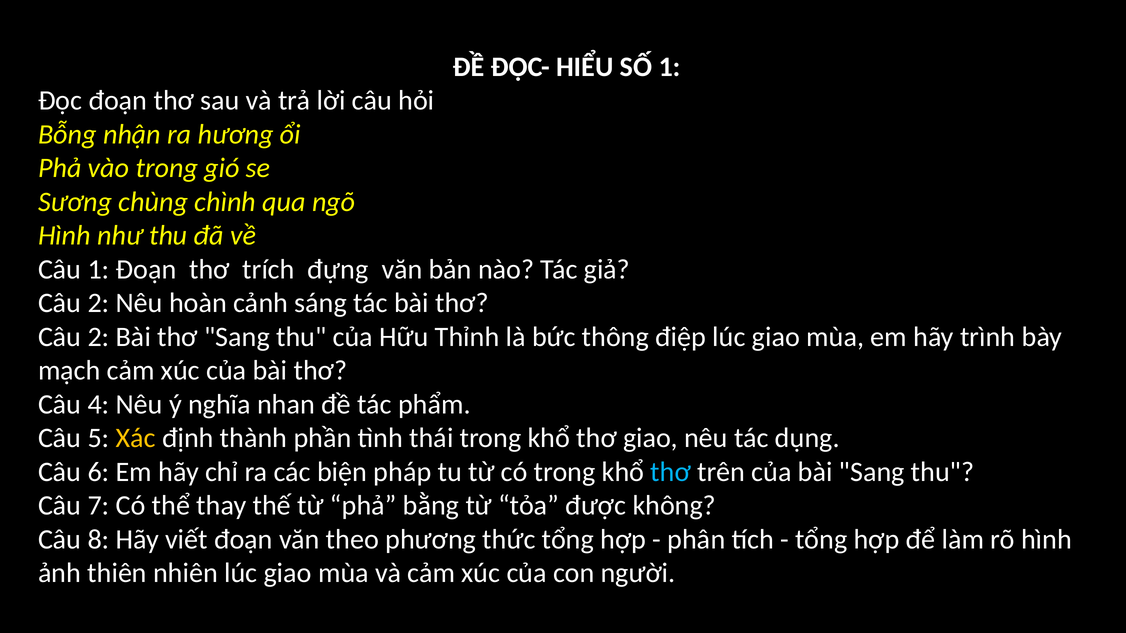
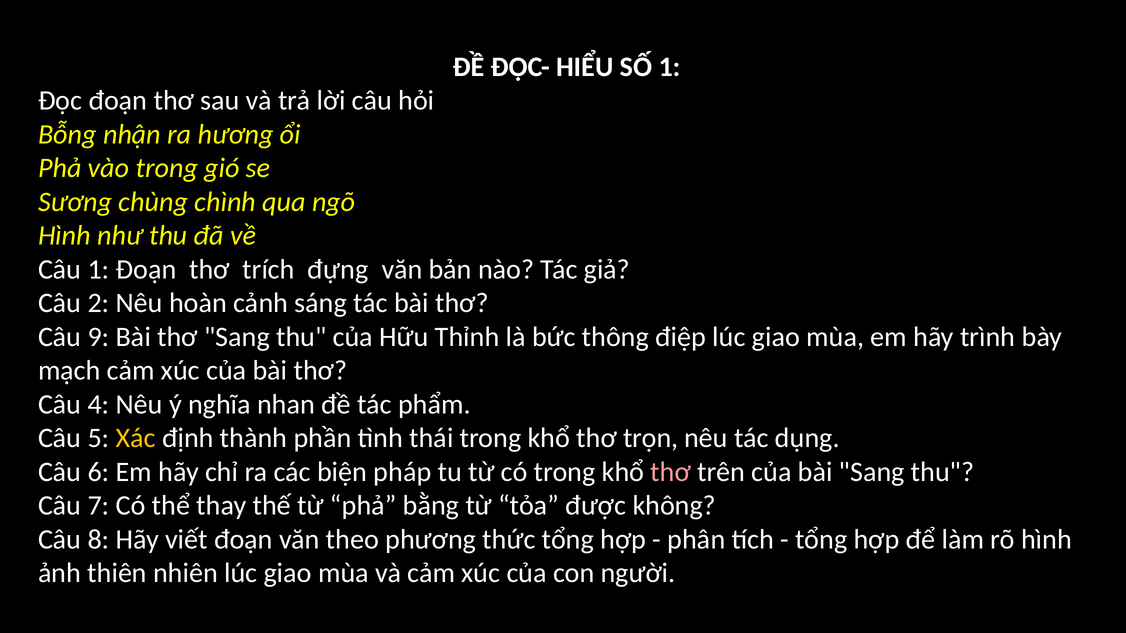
2: 2 -> 9 (98, 337)
thơ giao: giao -> trọn (651, 438)
thơ colour: light blue -> pink (671, 472)
